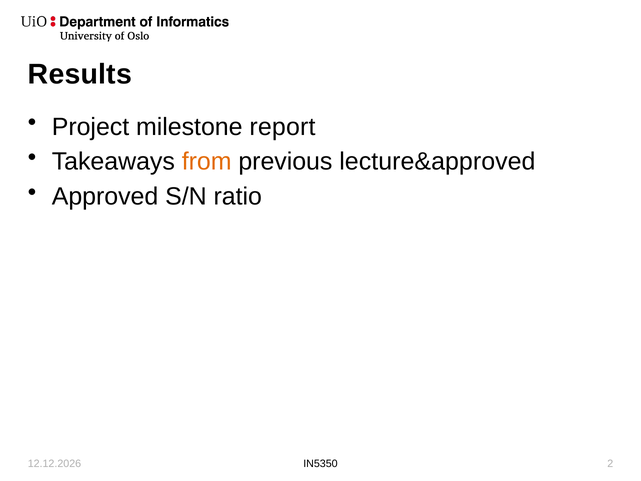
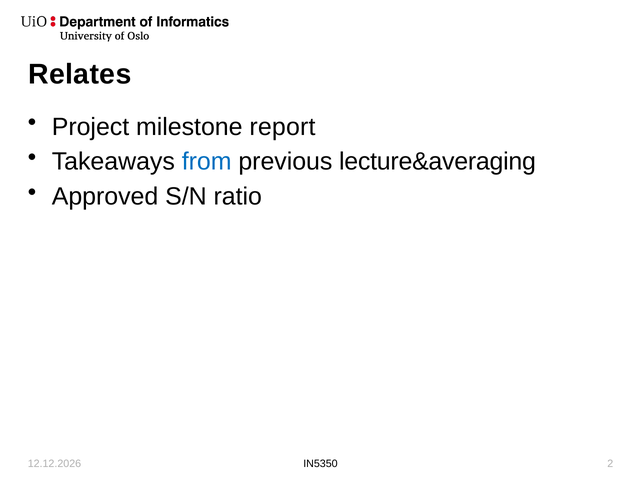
Results: Results -> Relates (80, 74)
from colour: orange -> blue (207, 162)
lecture&approved: lecture&approved -> lecture&averaging (438, 162)
